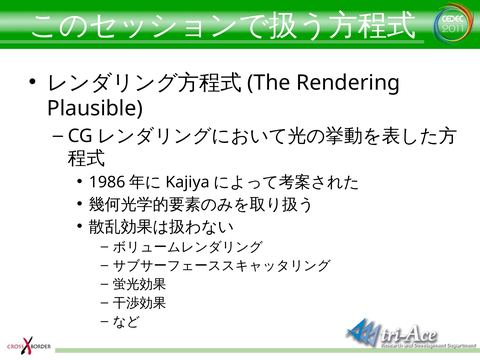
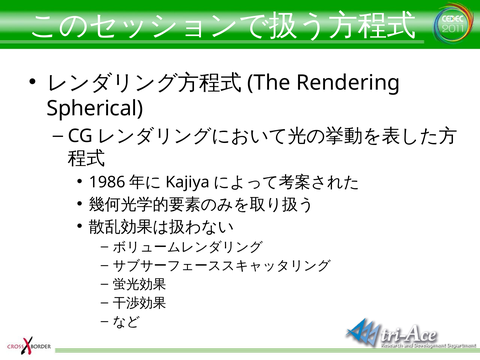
Plausible: Plausible -> Spherical (95, 108)
